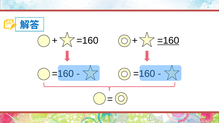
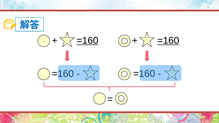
=160 underline: none -> present (87, 41)
